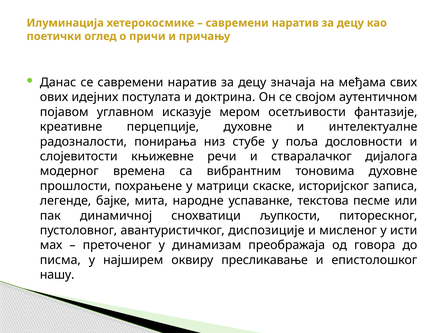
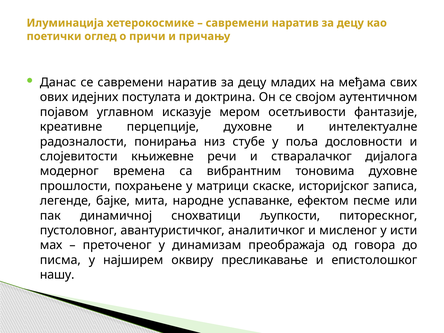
значаја: значаја -> младих (293, 82)
текстова: текстова -> ефектом (323, 201)
диспозиције: диспозиције -> аналитичког (266, 230)
